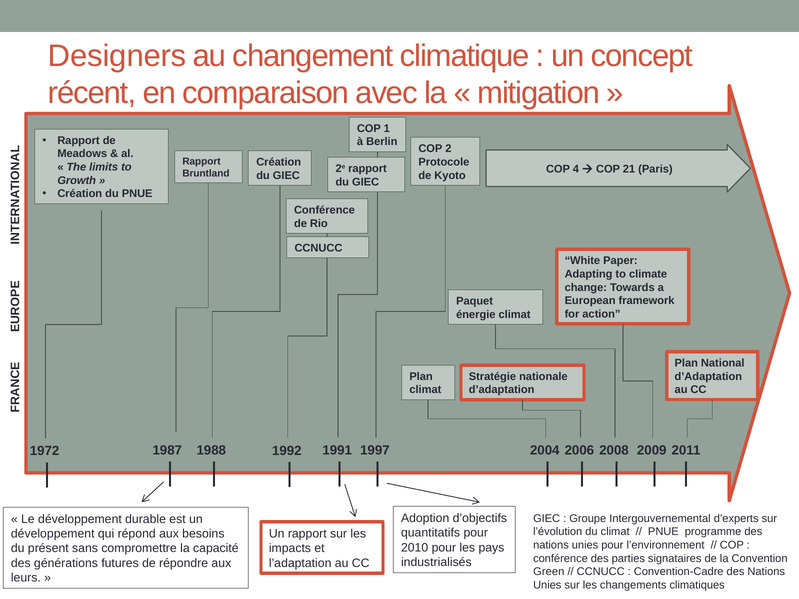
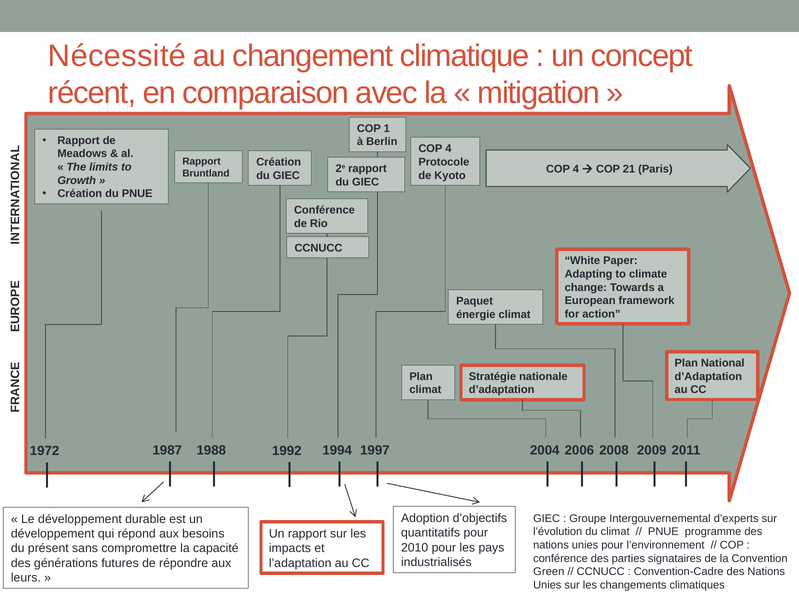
Designers: Designers -> Nécessité (117, 56)
2: 2 -> 4 (448, 149)
1991: 1991 -> 1994 (337, 450)
